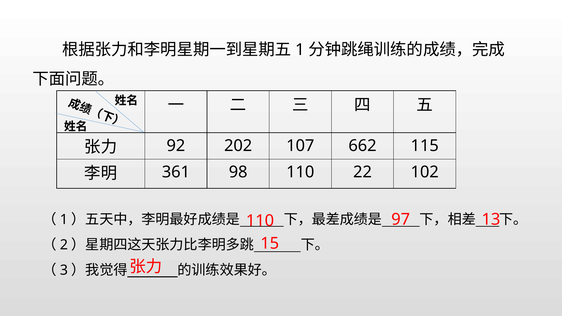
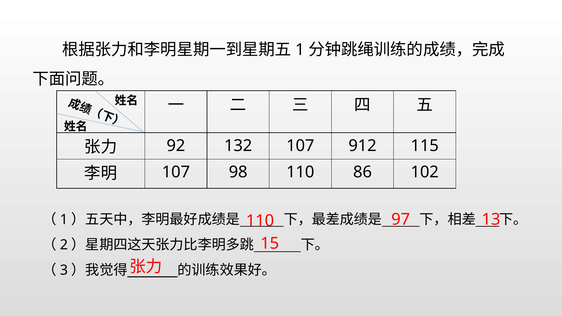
202: 202 -> 132 (238, 146)
662: 662 -> 912 (363, 146)
361: 361 -> 107 (176, 172)
22: 22 -> 86 (363, 172)
